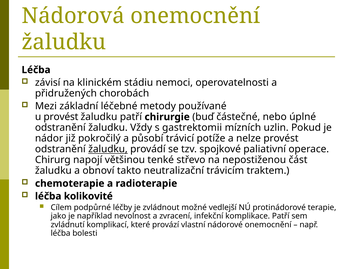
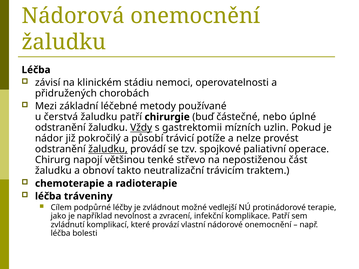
u provést: provést -> čerstvá (61, 117)
Vždy underline: none -> present (141, 128)
kolikovité: kolikovité -> tráveniny (88, 196)
